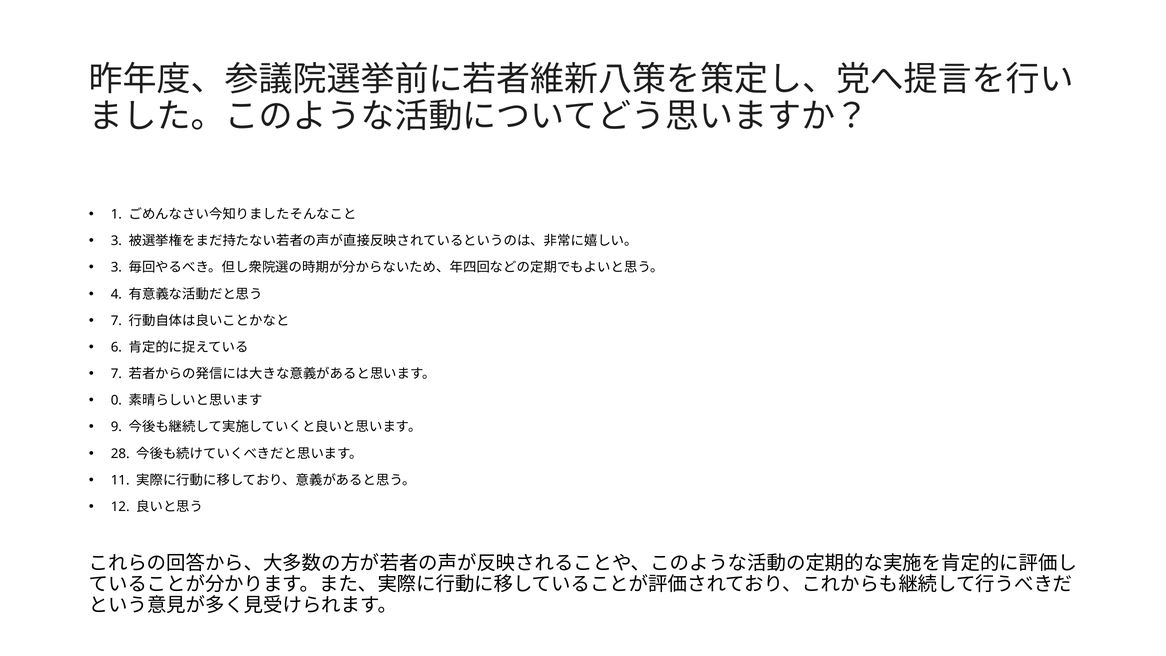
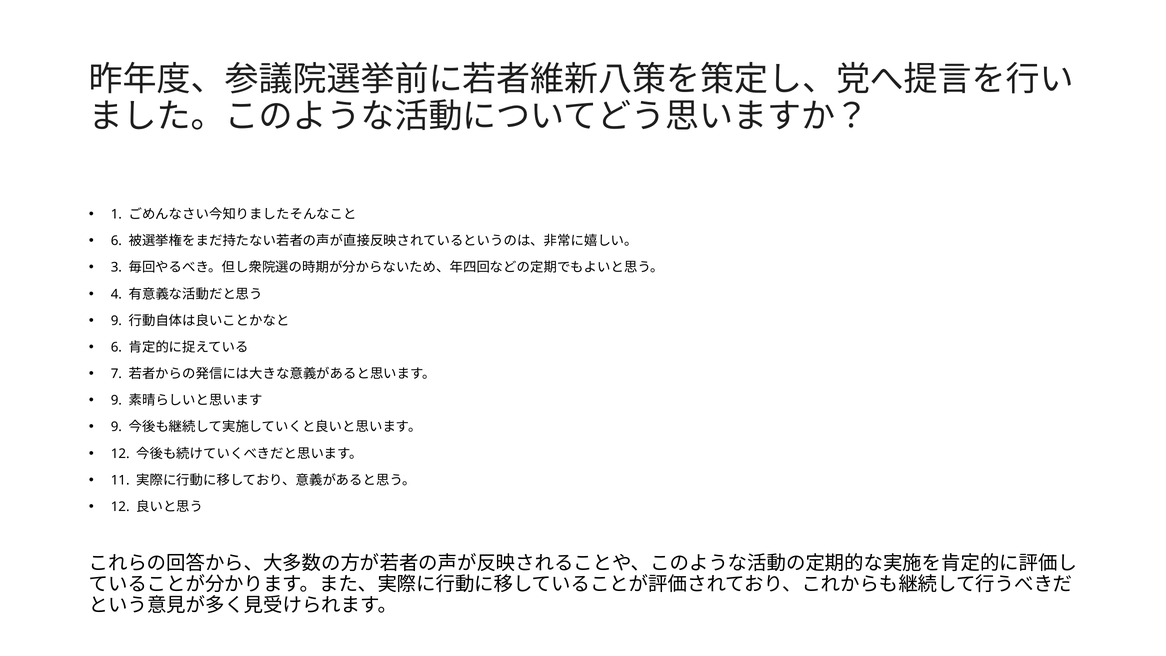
3: 3 -> 6 (116, 241)
7: 7 -> 9 (116, 321)
0: 0 -> 9 (116, 400)
28: 28 -> 12 (120, 454)
